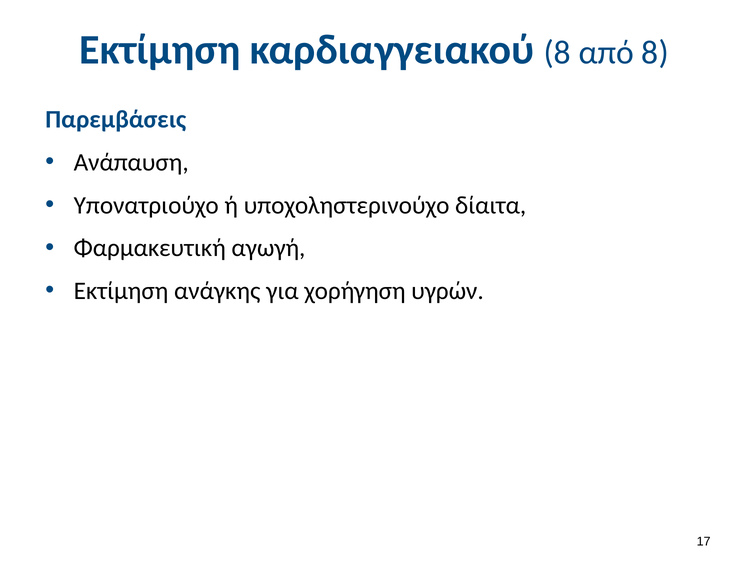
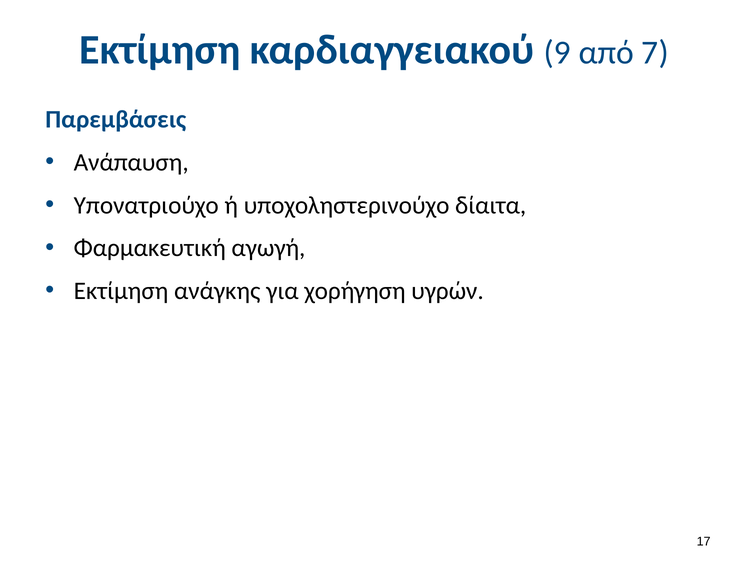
καρδιαγγειακού 8: 8 -> 9 (557, 53)
από 8: 8 -> 7 (655, 53)
